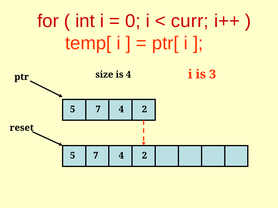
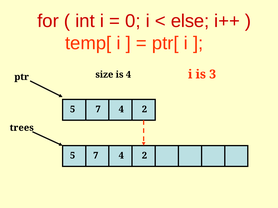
curr: curr -> else (190, 21)
reset: reset -> trees (22, 128)
